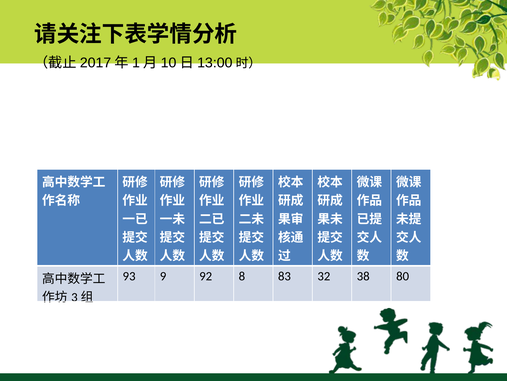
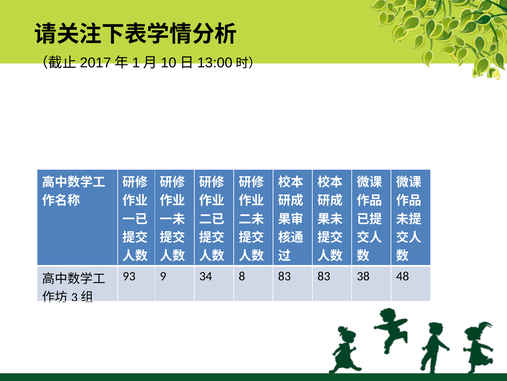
92: 92 -> 34 (206, 276)
83 32: 32 -> 83 (324, 276)
80: 80 -> 48 (403, 276)
